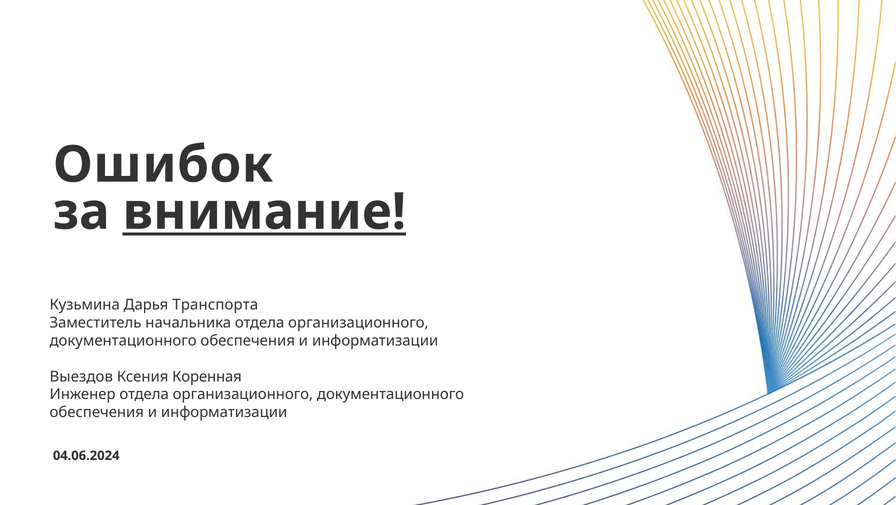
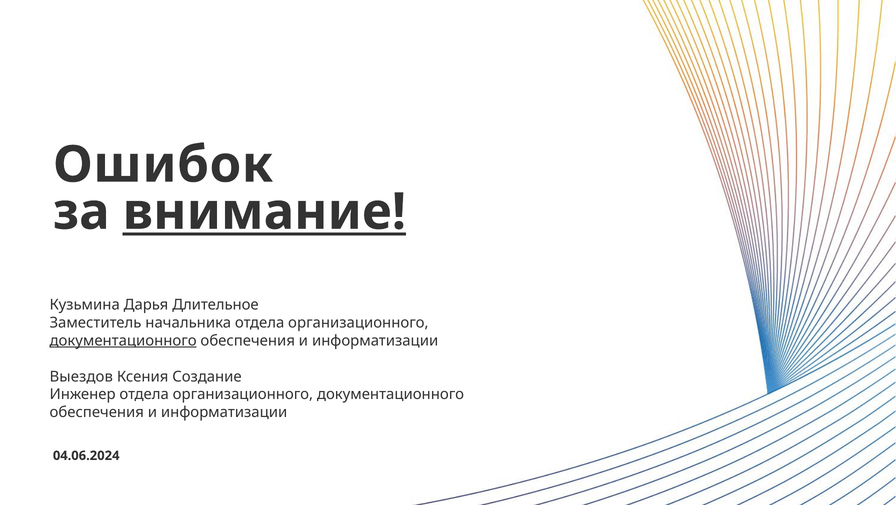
Транспорта: Транспорта -> Длительное (215, 305)
документационного underline: none -> present (123, 340)
Коренная: Коренная -> Создание (207, 376)
